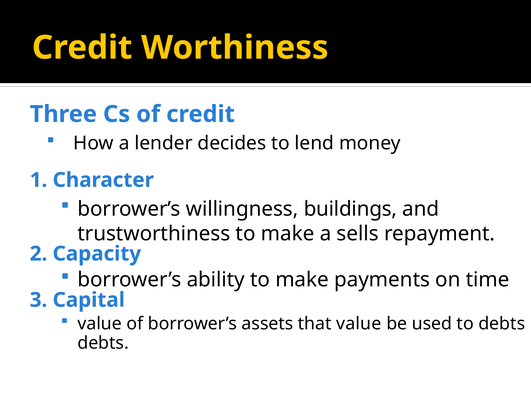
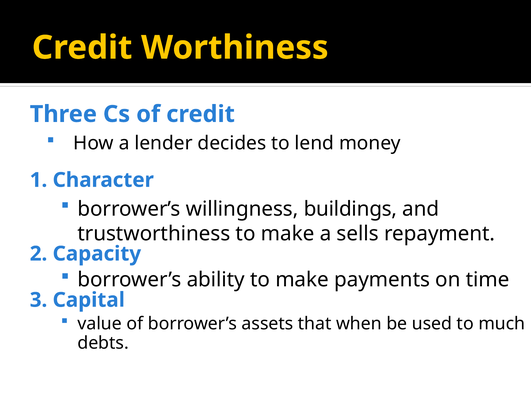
that value: value -> when (359, 324)
to debts: debts -> much (502, 324)
